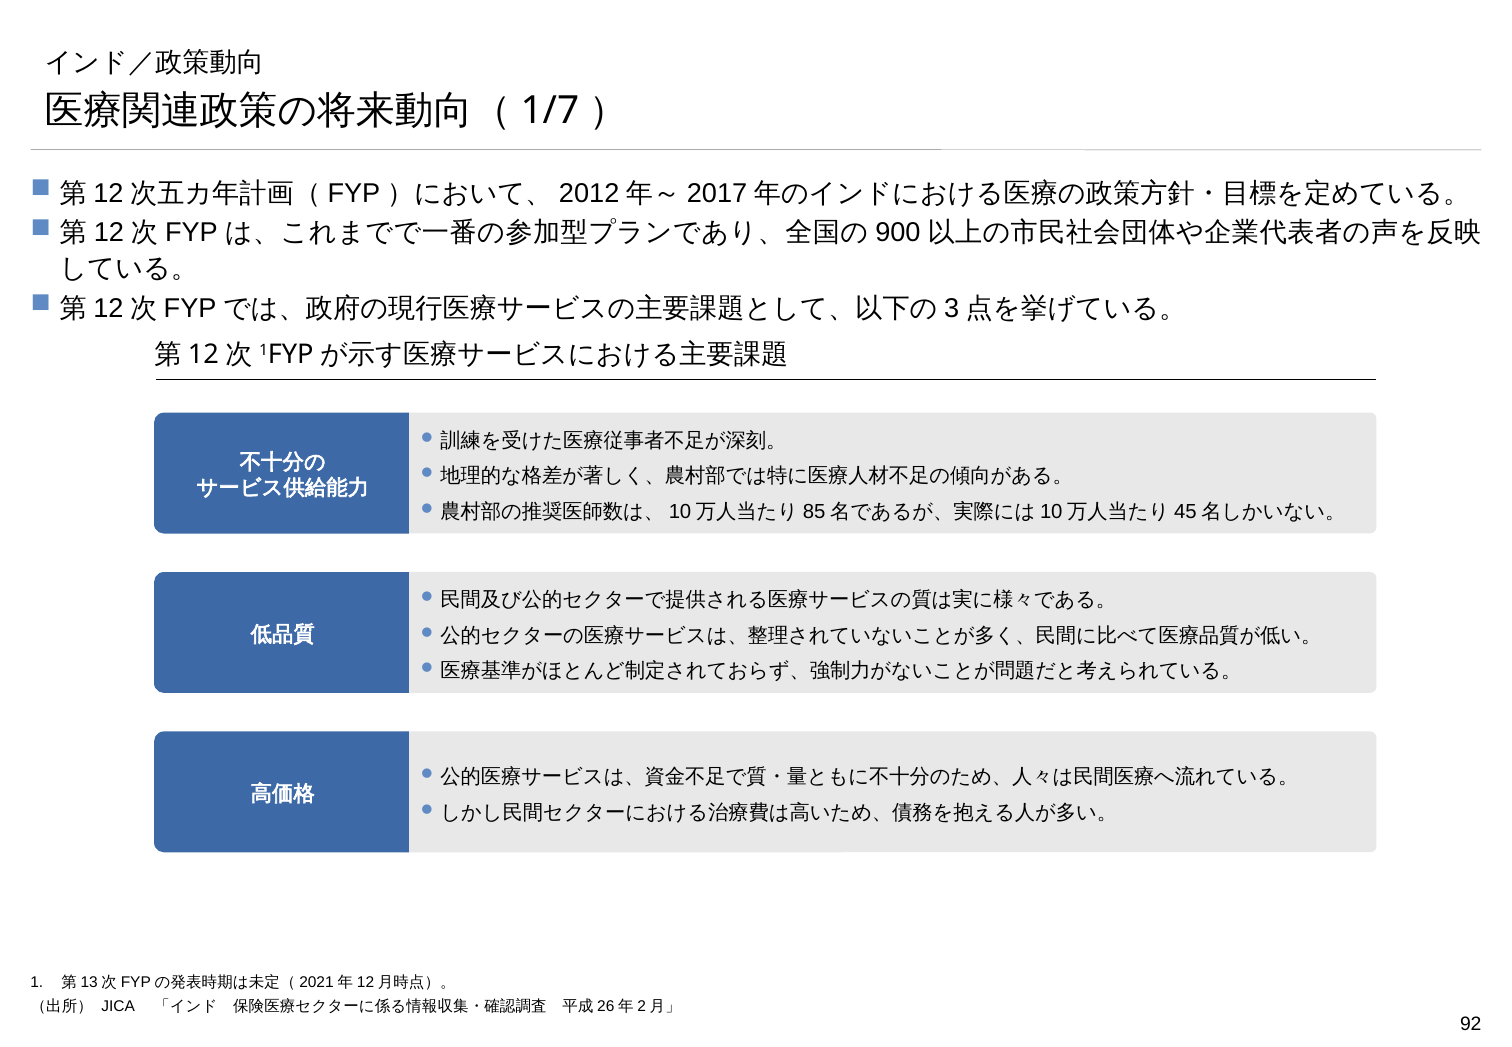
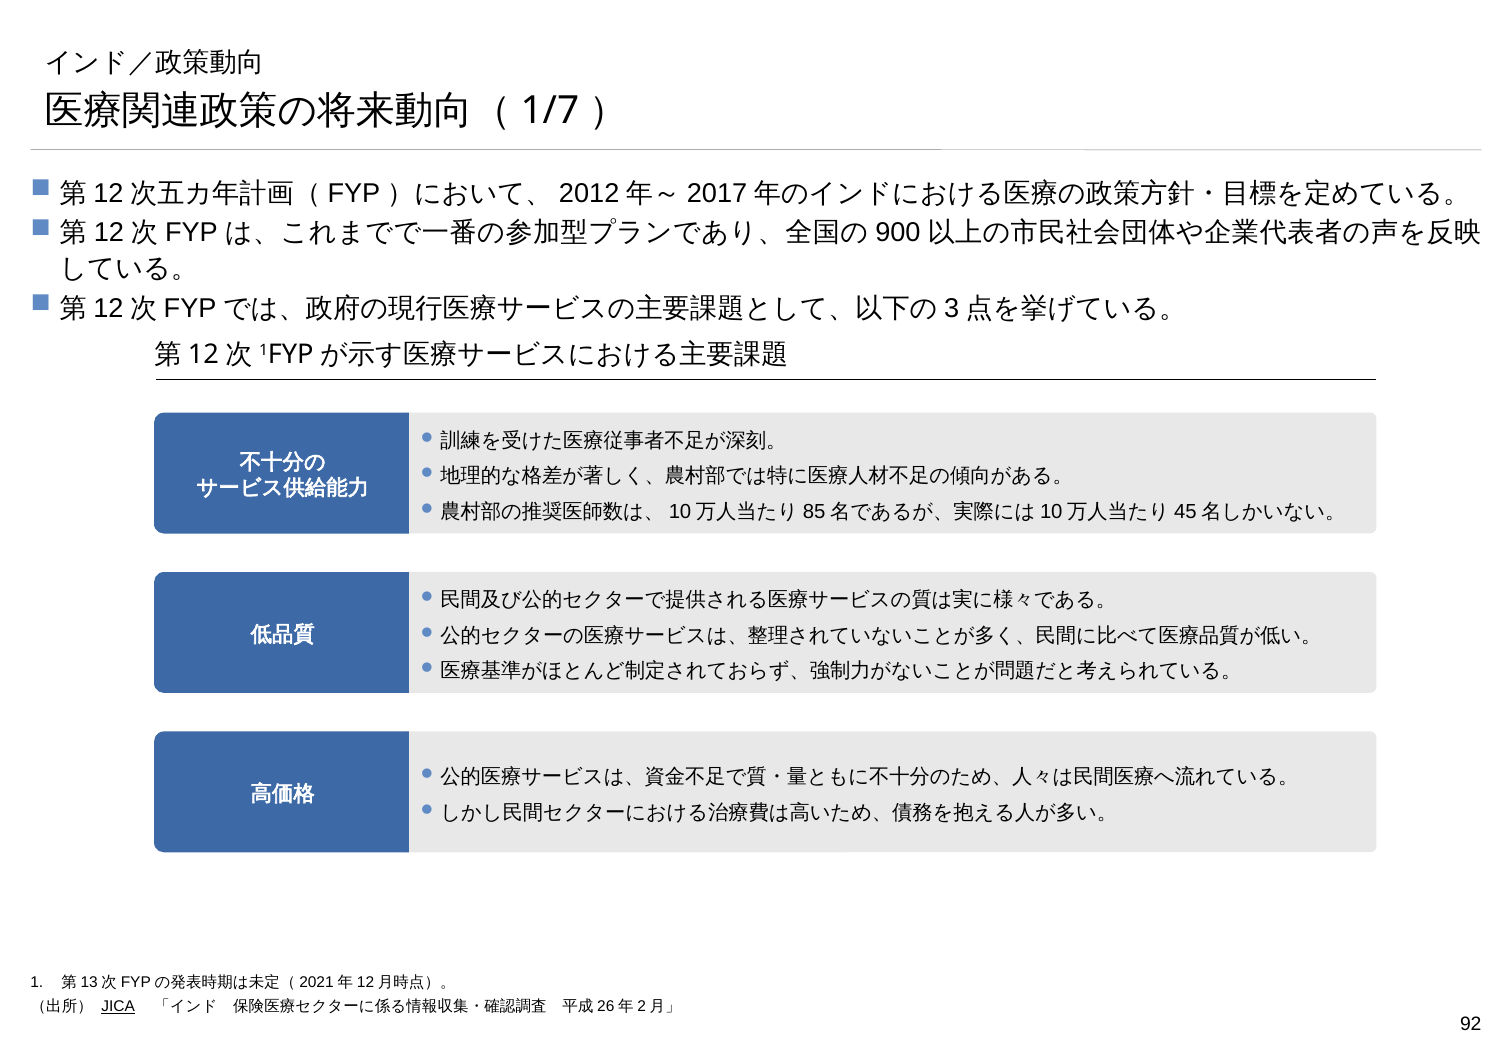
JICA underline: none -> present (118, 1006)
